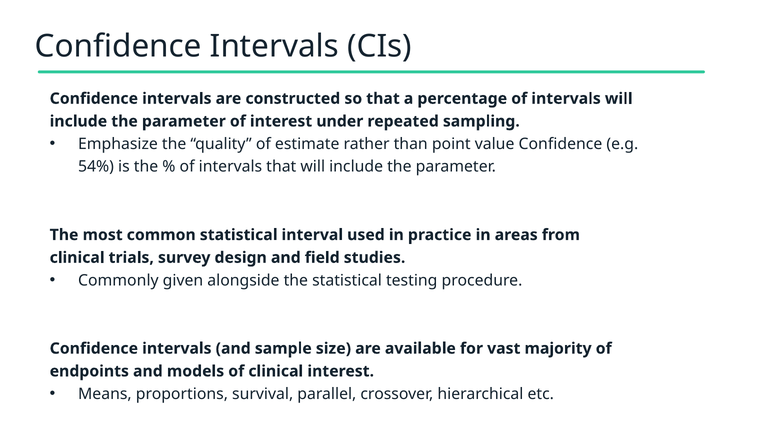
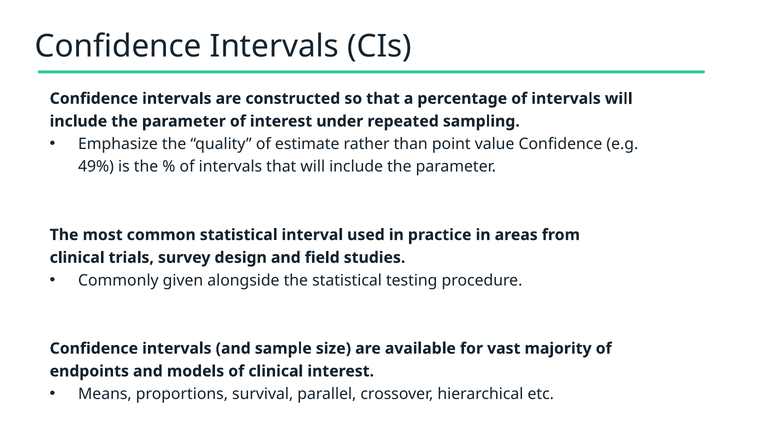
54%: 54% -> 49% (96, 167)
